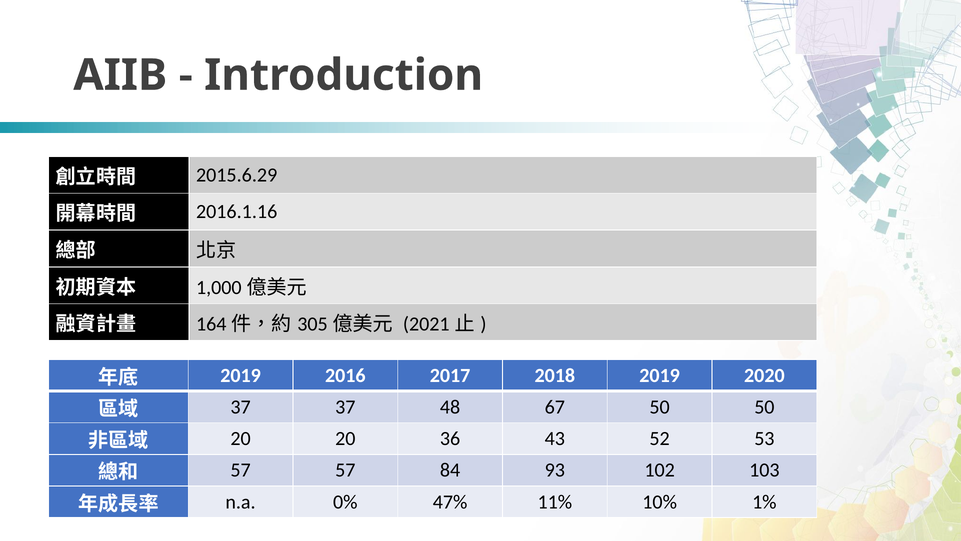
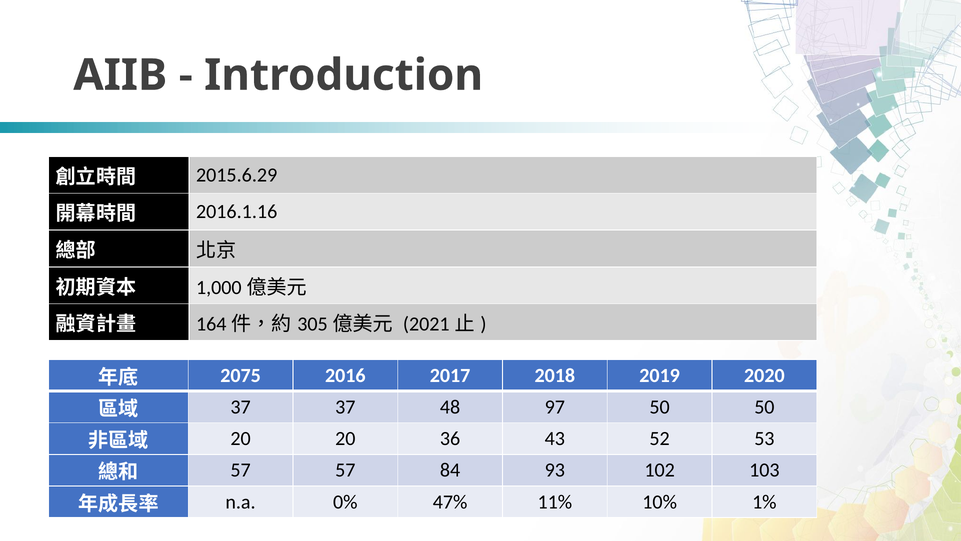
2019: 2019 -> 2075 (241, 375)
67: 67 -> 97 (555, 407)
